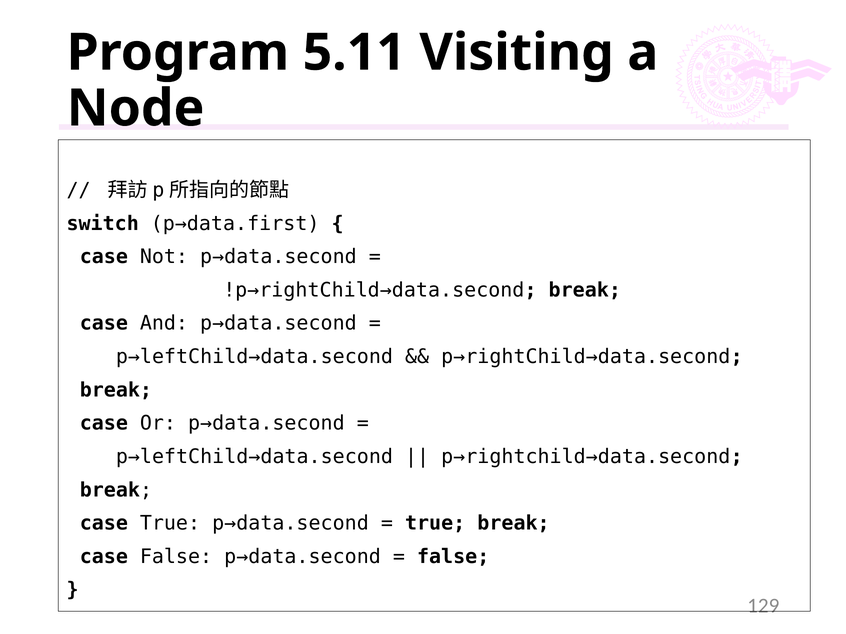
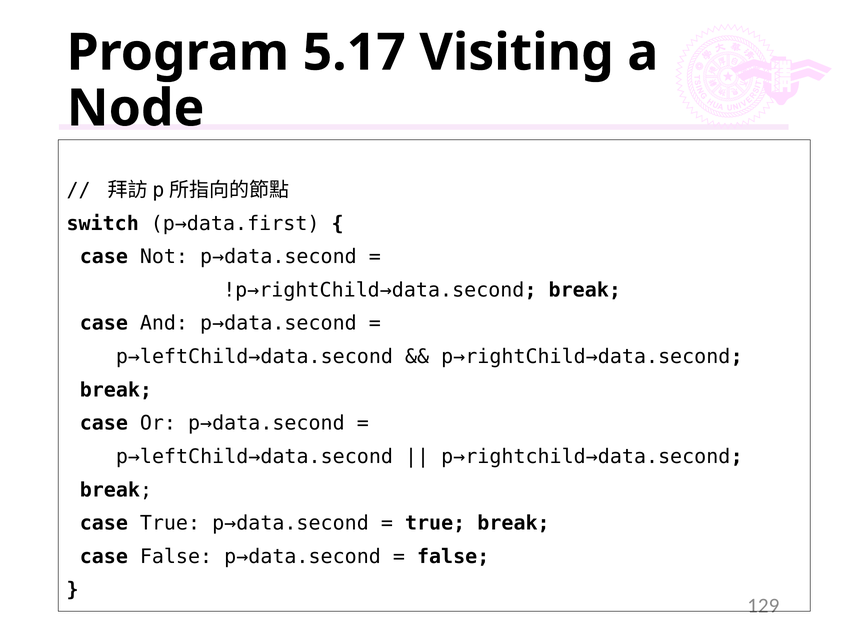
5.11: 5.11 -> 5.17 (354, 53)
